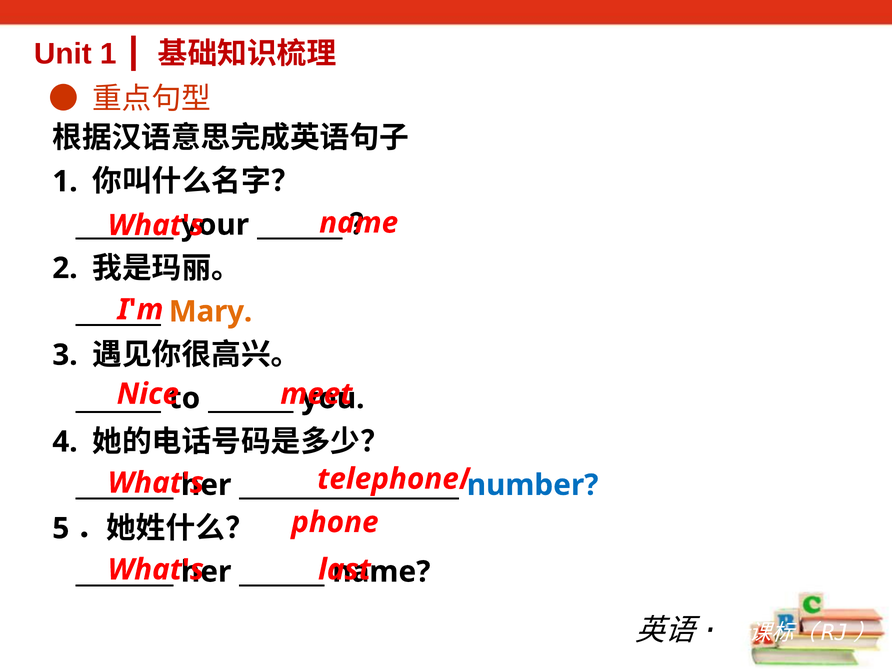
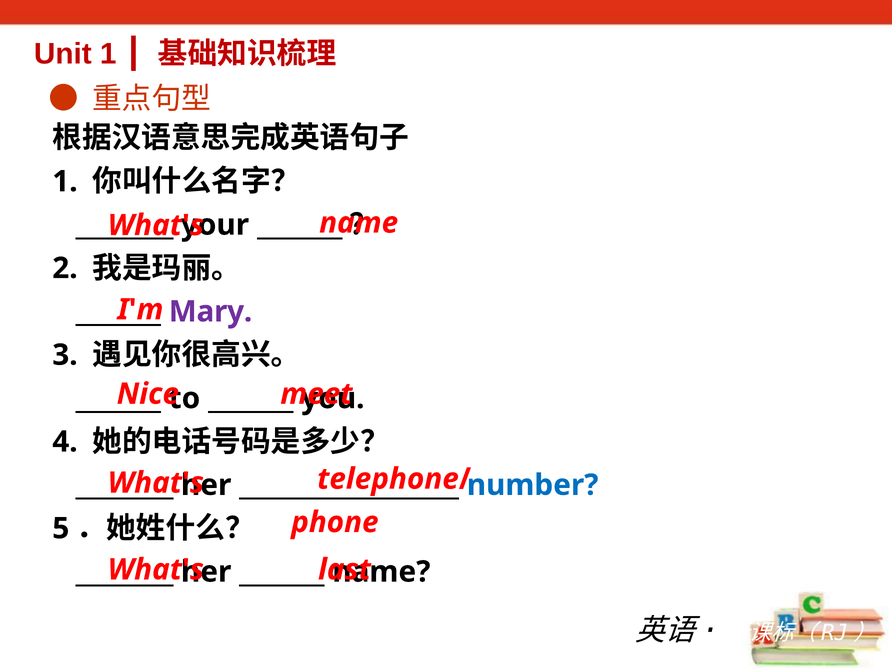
Mary colour: orange -> purple (210, 312)
